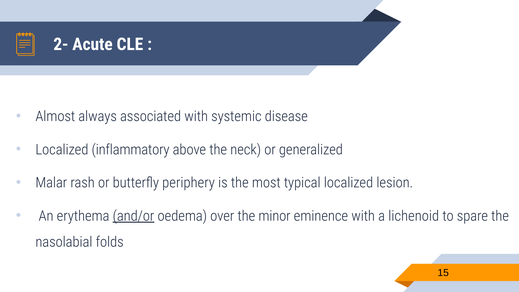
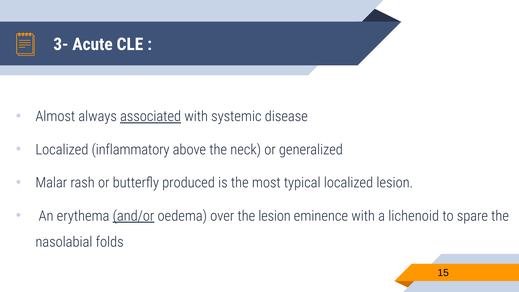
2-: 2- -> 3- (61, 44)
associated underline: none -> present (151, 117)
periphery: periphery -> produced (189, 183)
the minor: minor -> lesion (275, 216)
